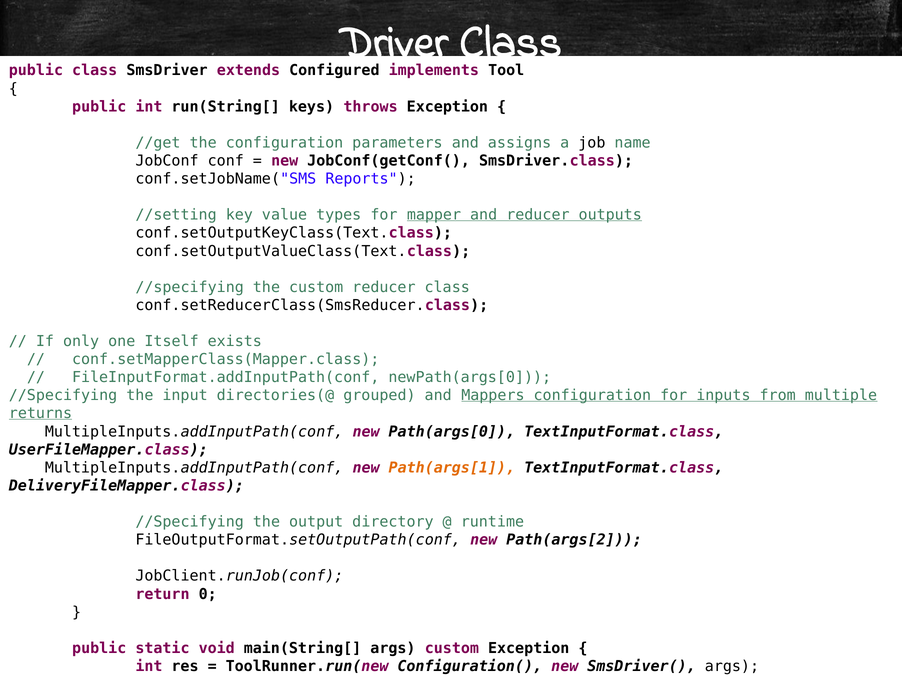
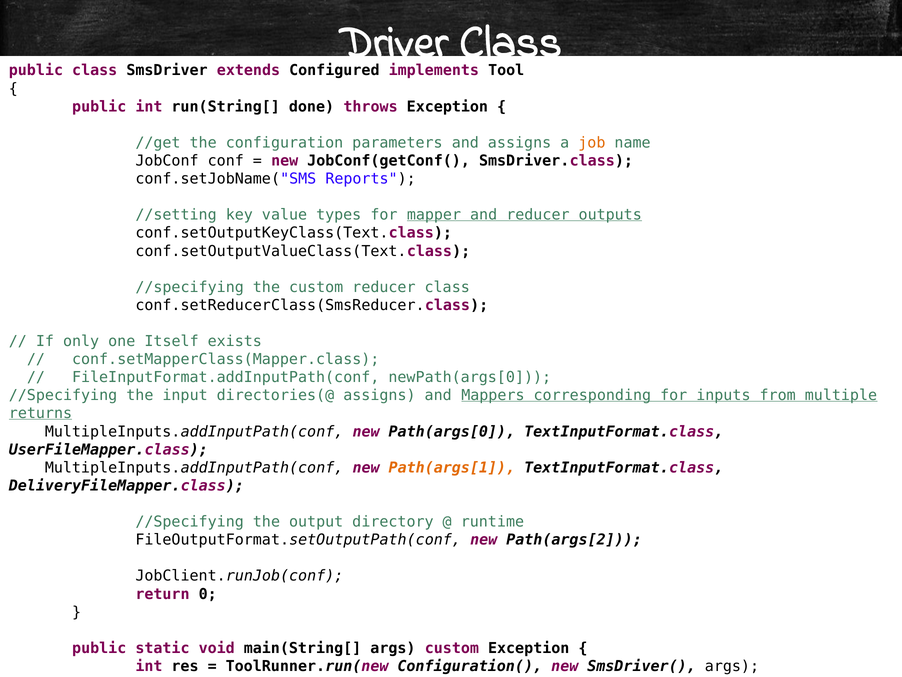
keys: keys -> done (312, 107)
job colour: black -> orange (592, 143)
directories(@ grouped: grouped -> assigns (379, 395)
Mappers configuration: configuration -> corresponding (592, 395)
